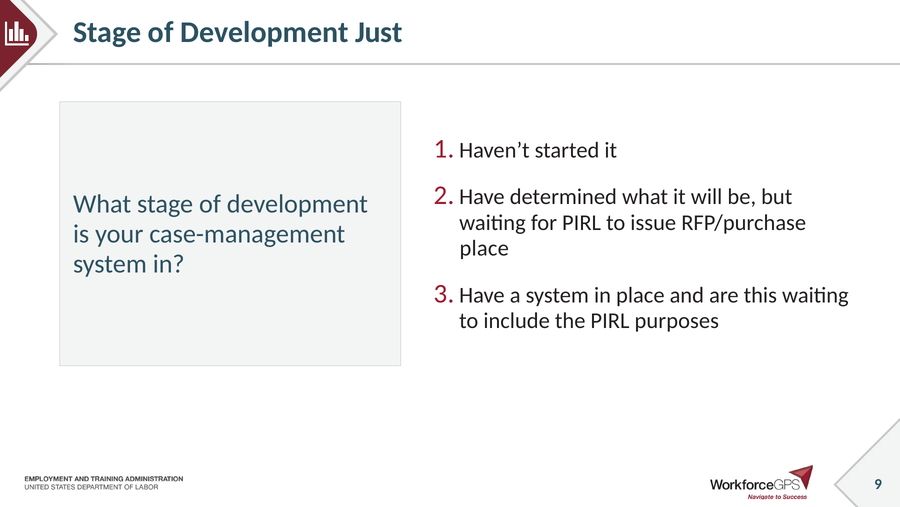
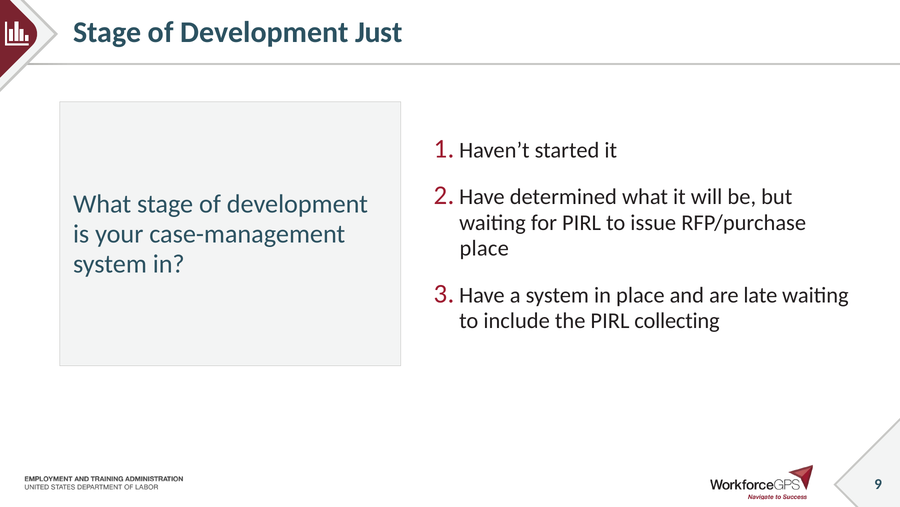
this: this -> late (760, 295)
purposes: purposes -> collecting (677, 320)
